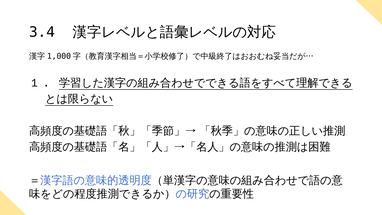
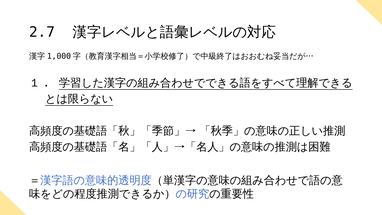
3.4: 3.4 -> 2.7 (42, 32)
